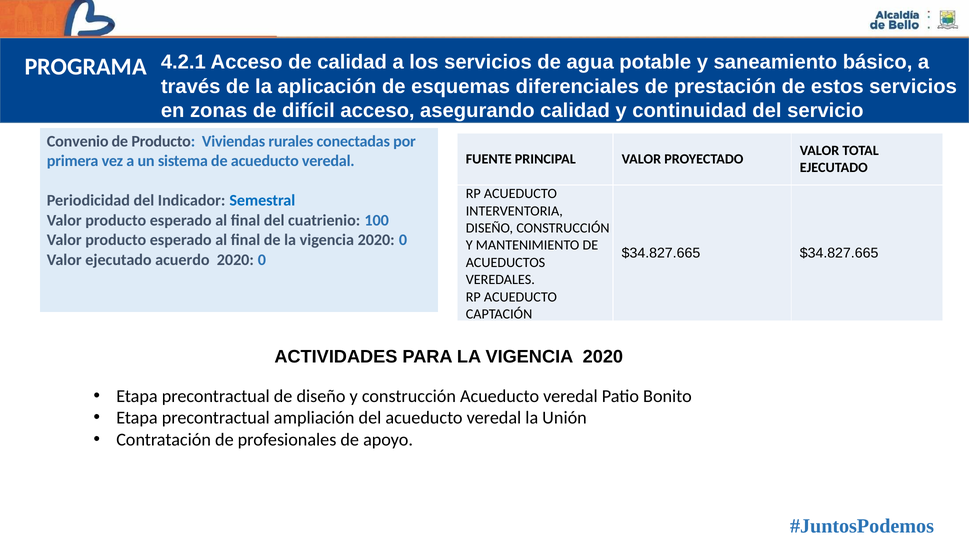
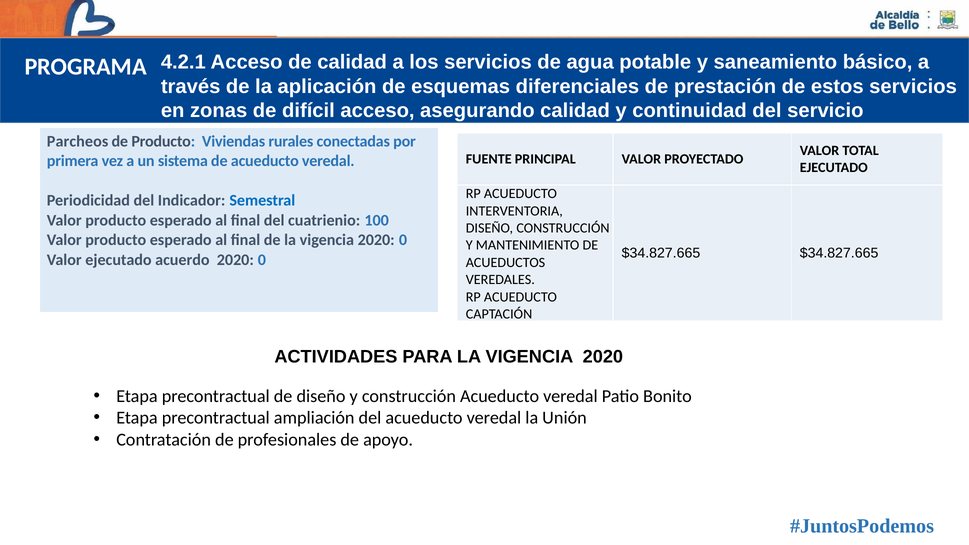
Convenio: Convenio -> Parcheos (78, 141)
